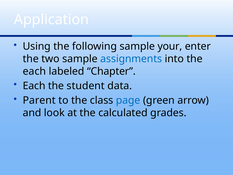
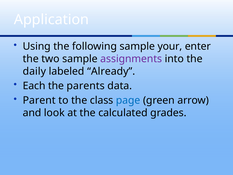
assignments colour: blue -> purple (131, 59)
each: each -> daily (34, 71)
Chapter: Chapter -> Already (111, 71)
student: student -> parents (86, 86)
